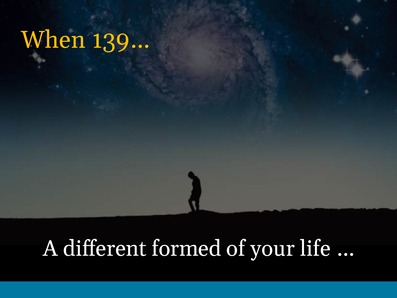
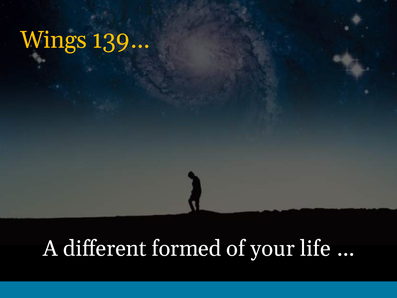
When: When -> Wings (53, 40)
